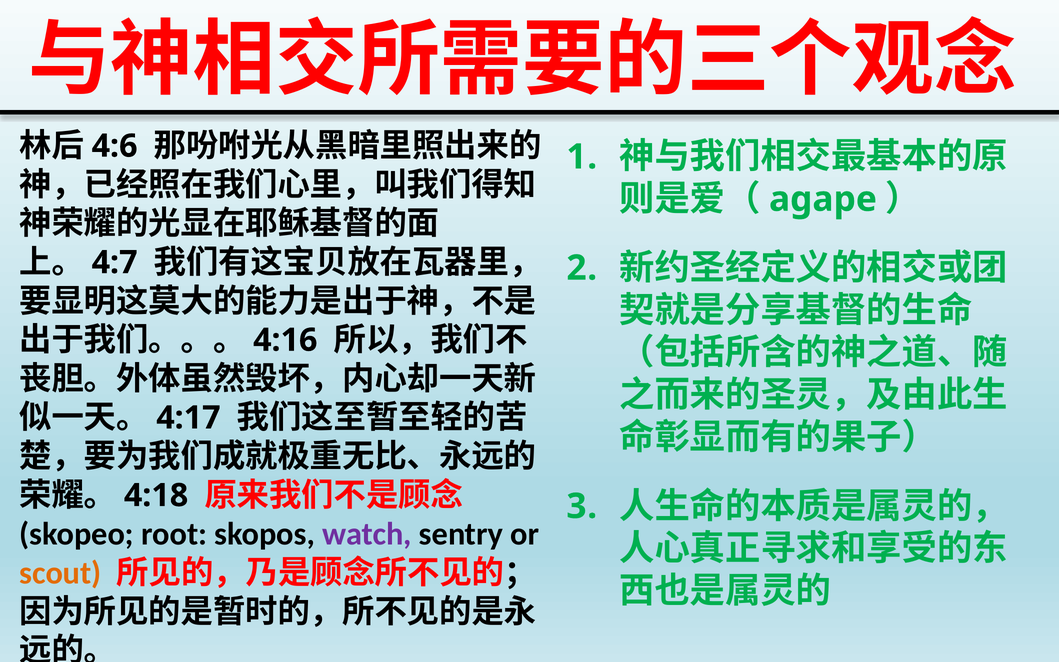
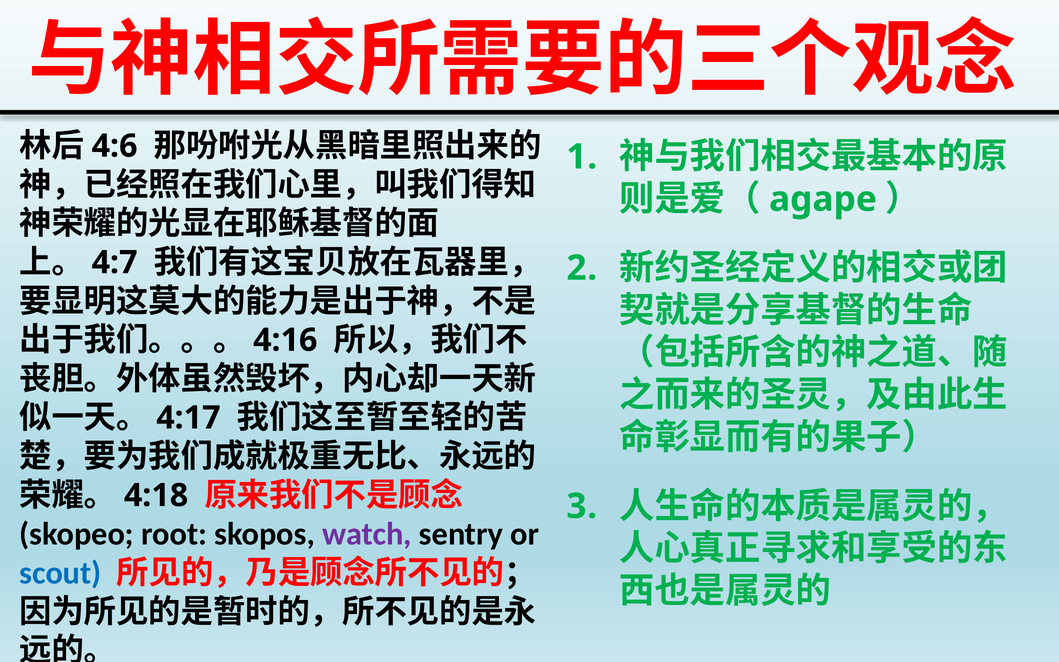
scout colour: orange -> blue (60, 573)
